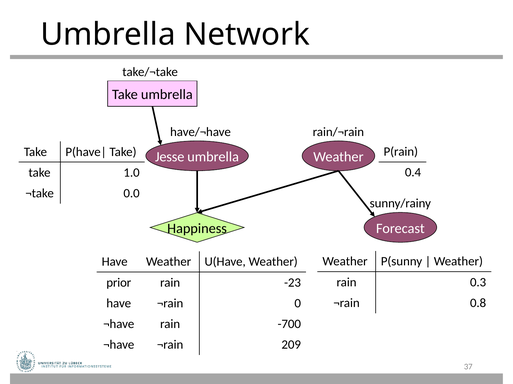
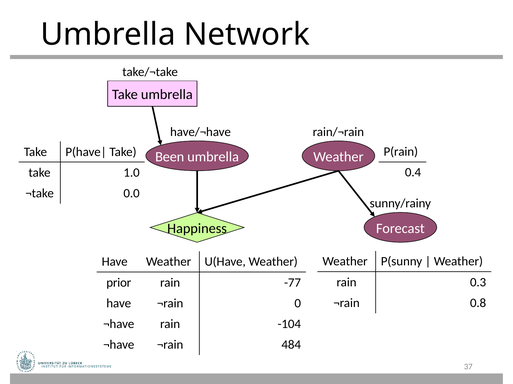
Jesse: Jesse -> Been (170, 157)
-23: -23 -> -77 (293, 283)
-700: -700 -> -104 (289, 325)
209: 209 -> 484 (291, 345)
